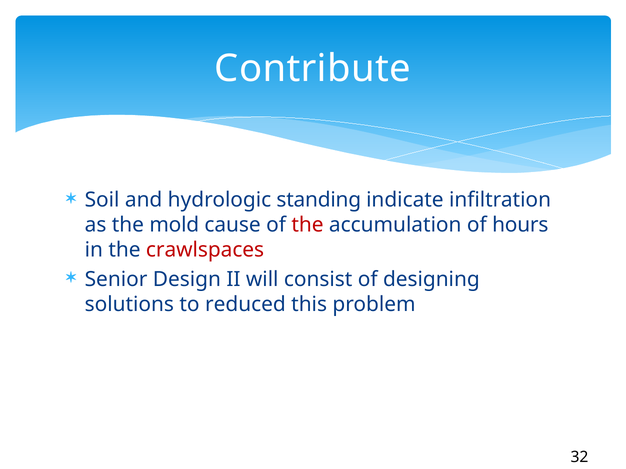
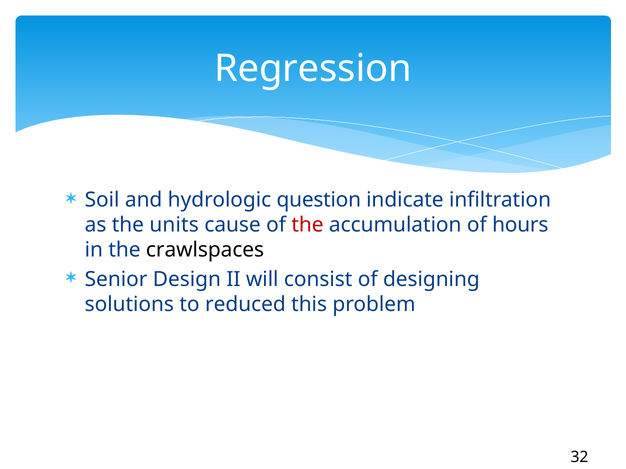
Contribute: Contribute -> Regression (313, 69)
standing: standing -> question (319, 200)
mold: mold -> units (174, 225)
crawlspaces colour: red -> black (205, 250)
